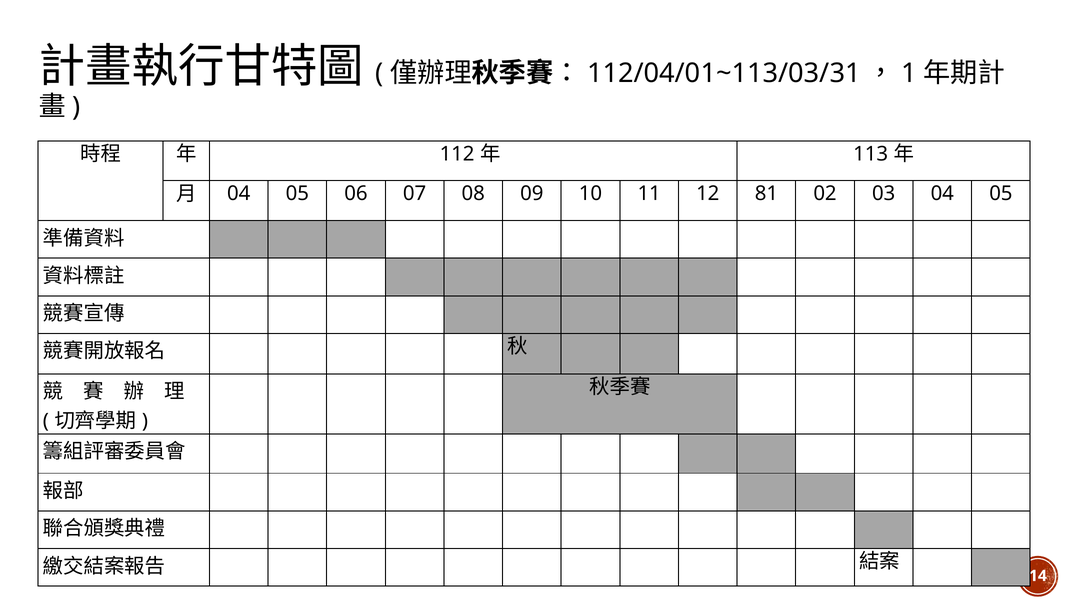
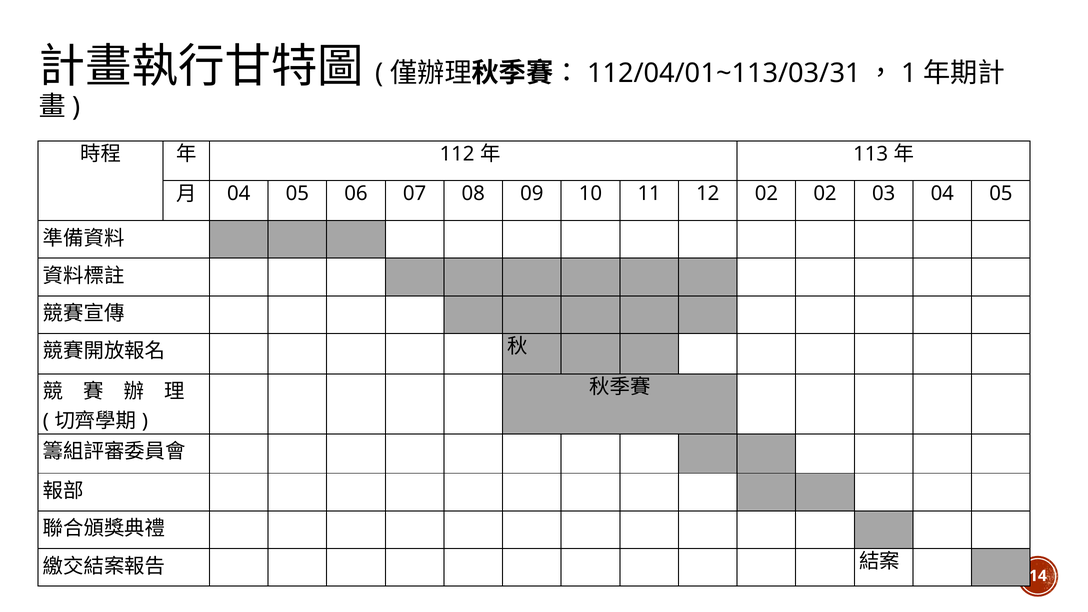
12 81: 81 -> 02 (766, 194)
